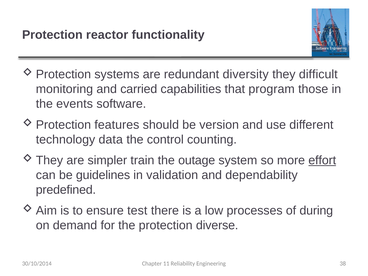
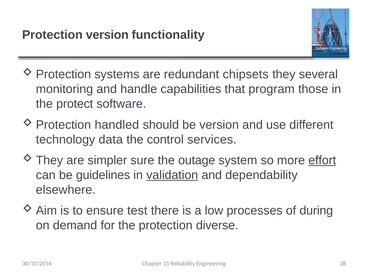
Protection reactor: reactor -> version (107, 35)
diversity: diversity -> chipsets (246, 74)
difficult: difficult -> several (318, 74)
carried: carried -> handle (139, 89)
events: events -> protect (75, 104)
features: features -> handled (117, 125)
counting: counting -> services (212, 139)
train: train -> sure (142, 160)
validation underline: none -> present (172, 175)
predefined: predefined -> elsewhere (66, 190)
